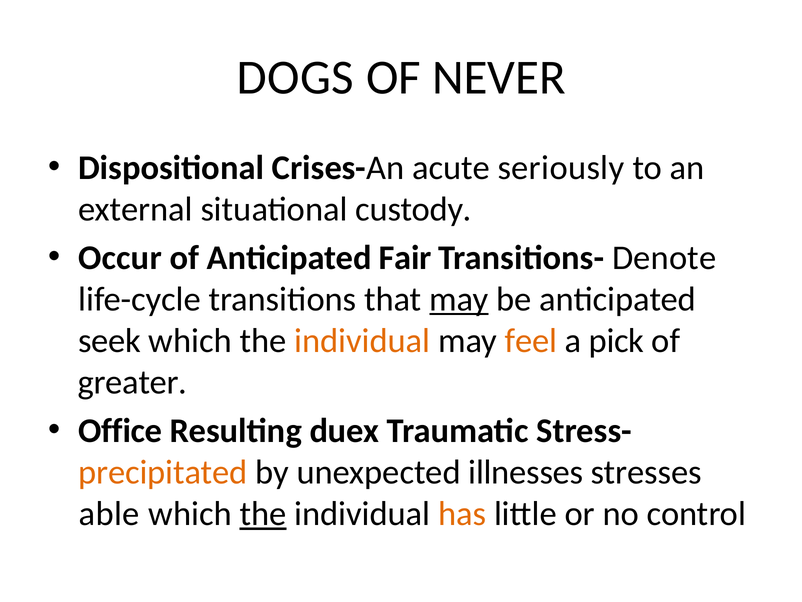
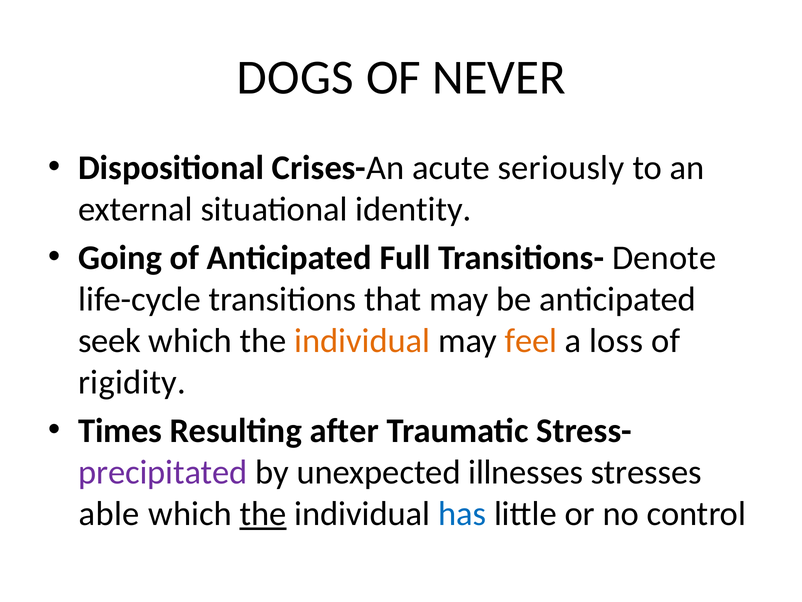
custody: custody -> identity (413, 209)
Occur: Occur -> Going (120, 258)
Fair: Fair -> Full (405, 258)
may underline: present -> none (459, 299)
pick: pick -> loss (616, 340)
greater: greater -> rigidity (132, 382)
Office: Office -> Times (120, 431)
duex: duex -> after (344, 431)
precipitated colour: orange -> purple (163, 472)
has colour: orange -> blue (462, 513)
